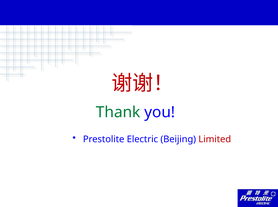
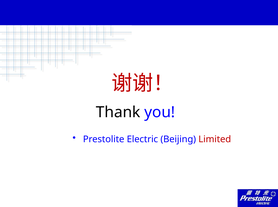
Thank colour: green -> black (118, 112)
